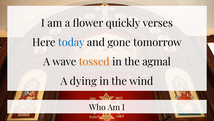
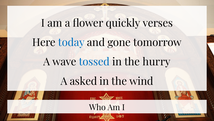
tossed colour: orange -> blue (94, 62)
agmal: agmal -> hurry (157, 62)
dying: dying -> asked (83, 81)
